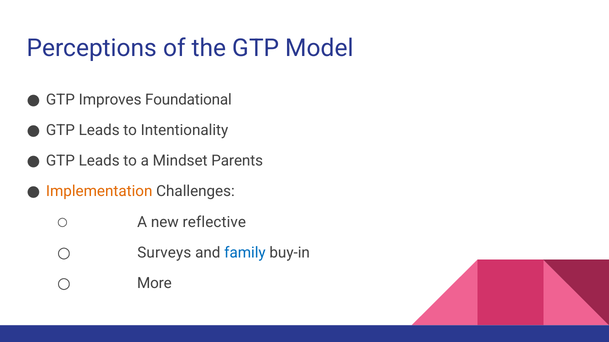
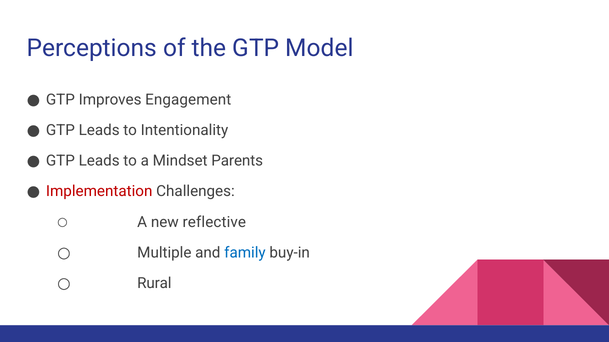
Foundational: Foundational -> Engagement (188, 100)
Implementation colour: orange -> red (99, 192)
Surveys: Surveys -> Multiple (164, 253)
More: More -> Rural (154, 284)
